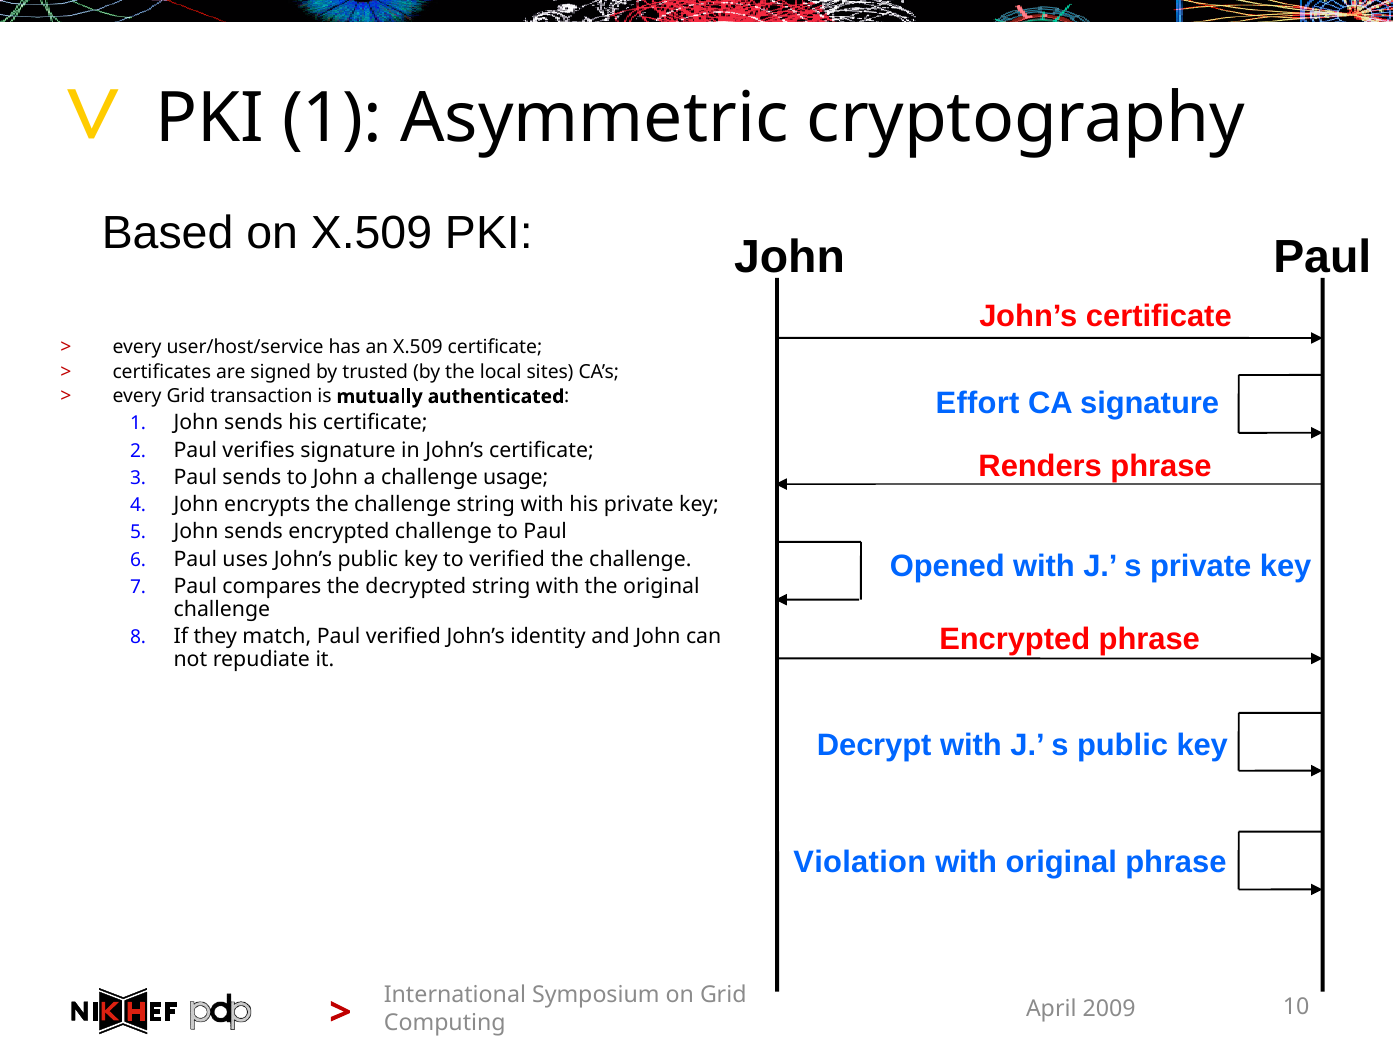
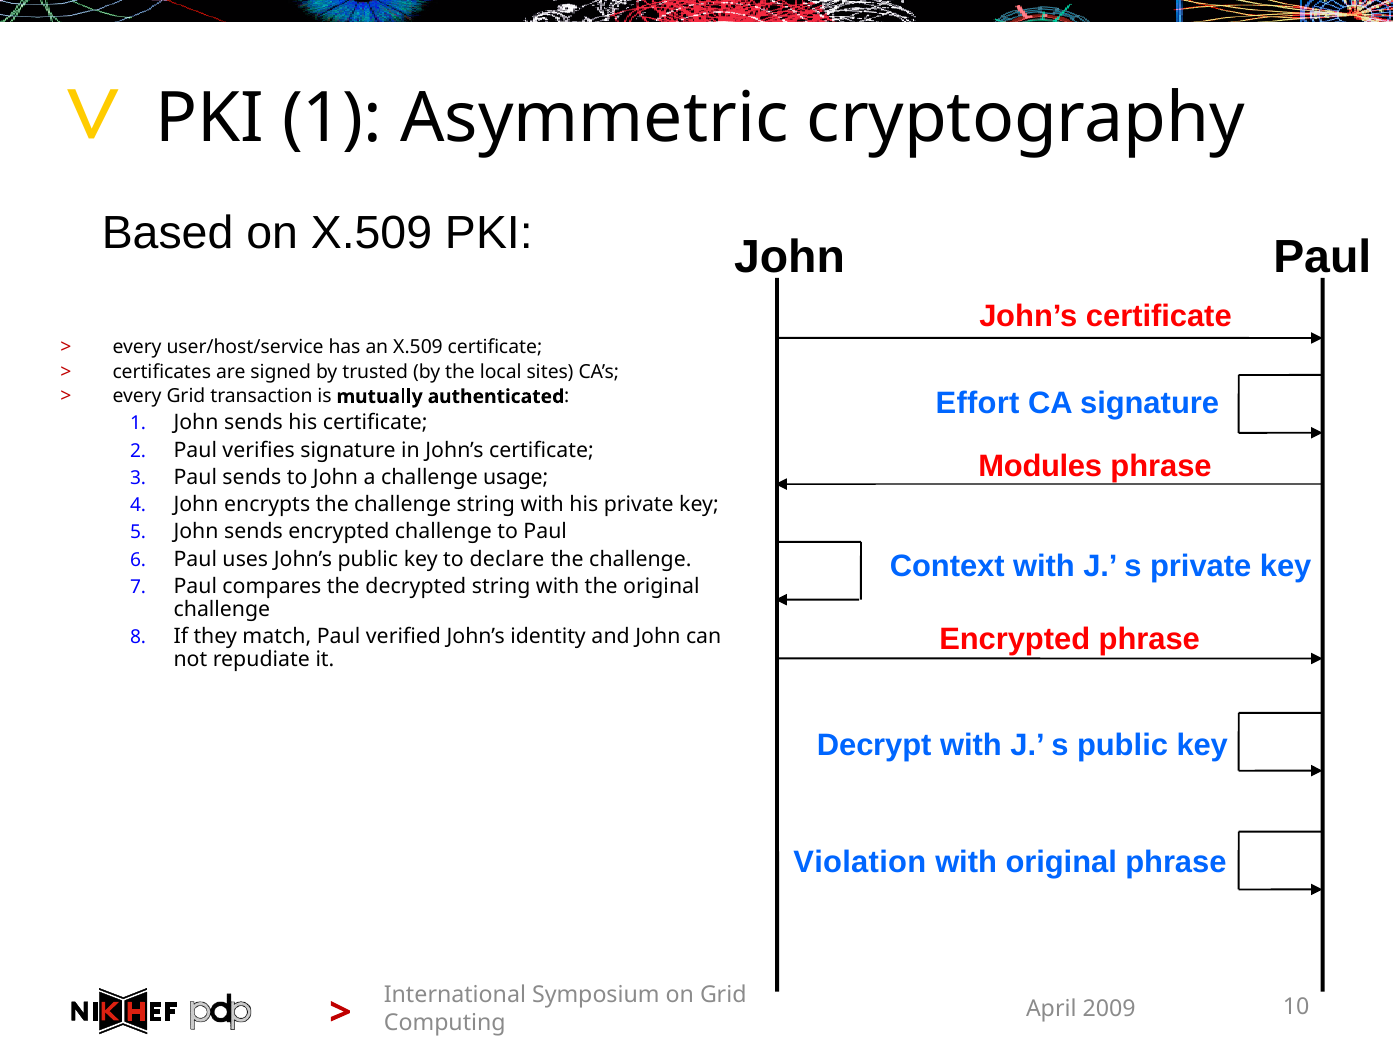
Renders: Renders -> Modules (1040, 466)
Opened: Opened -> Context (947, 567)
to verified: verified -> declare (507, 559)
